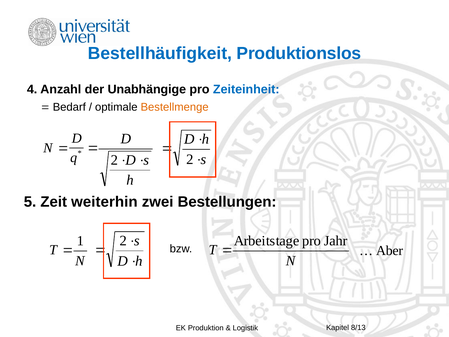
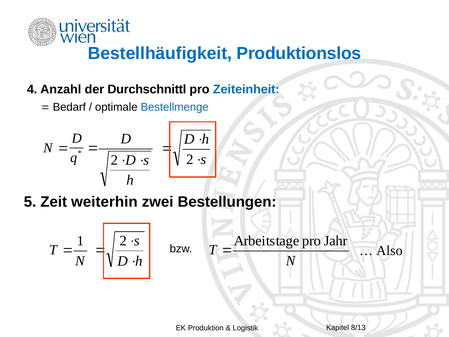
Unabhängige: Unabhängige -> Durchschnittl (147, 89)
Bestellmenge colour: orange -> blue (175, 107)
Aber: Aber -> Also (389, 250)
